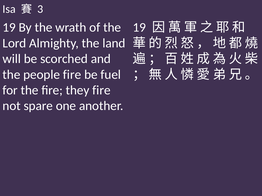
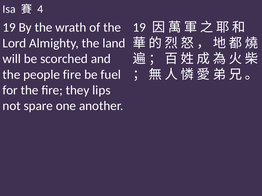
3: 3 -> 4 (40, 9)
they fire: fire -> lips (101, 90)
